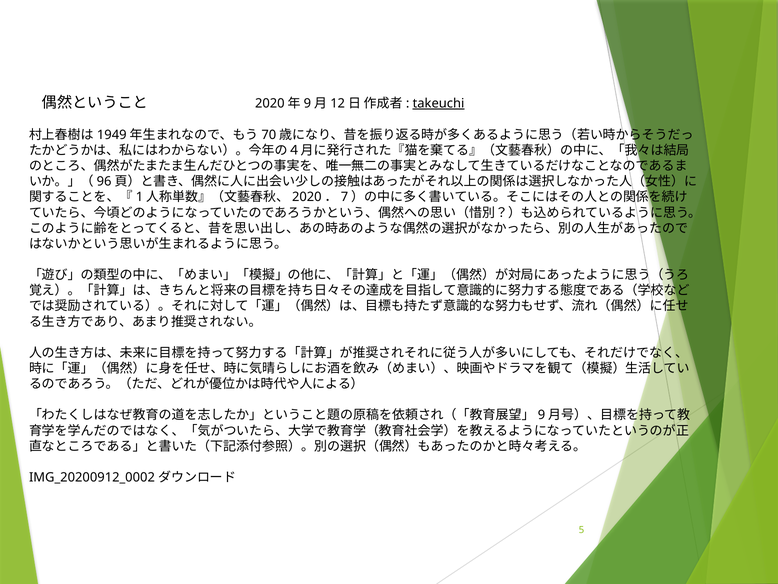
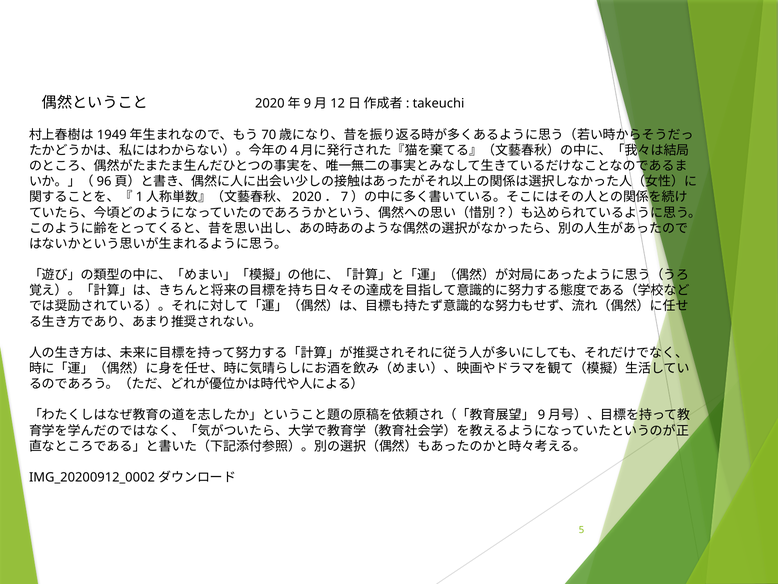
takeuchi underline: present -> none (439, 103)
